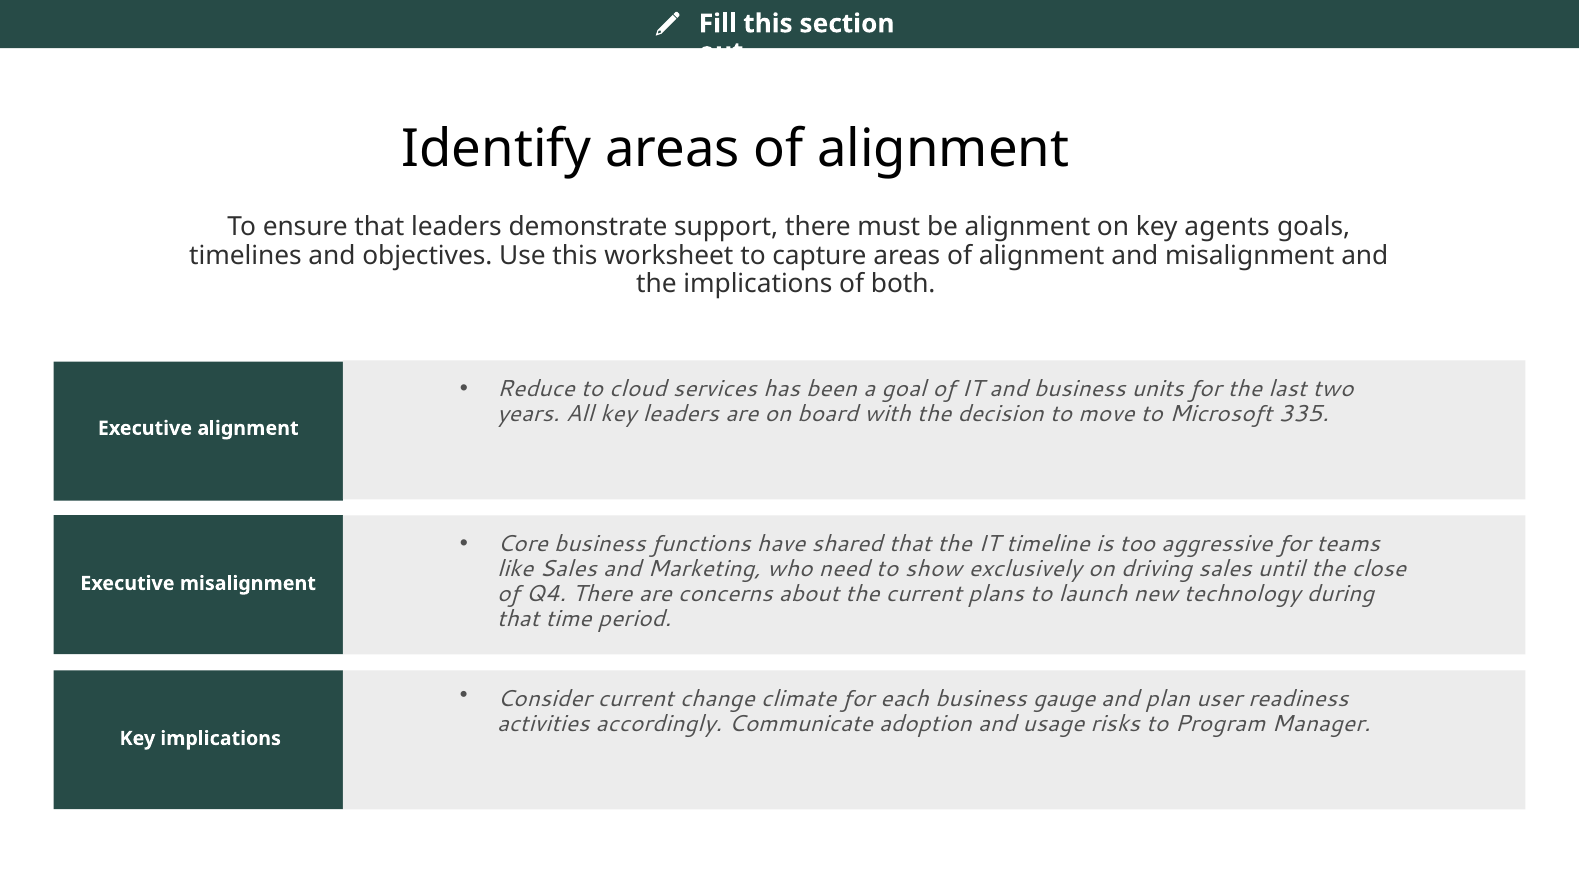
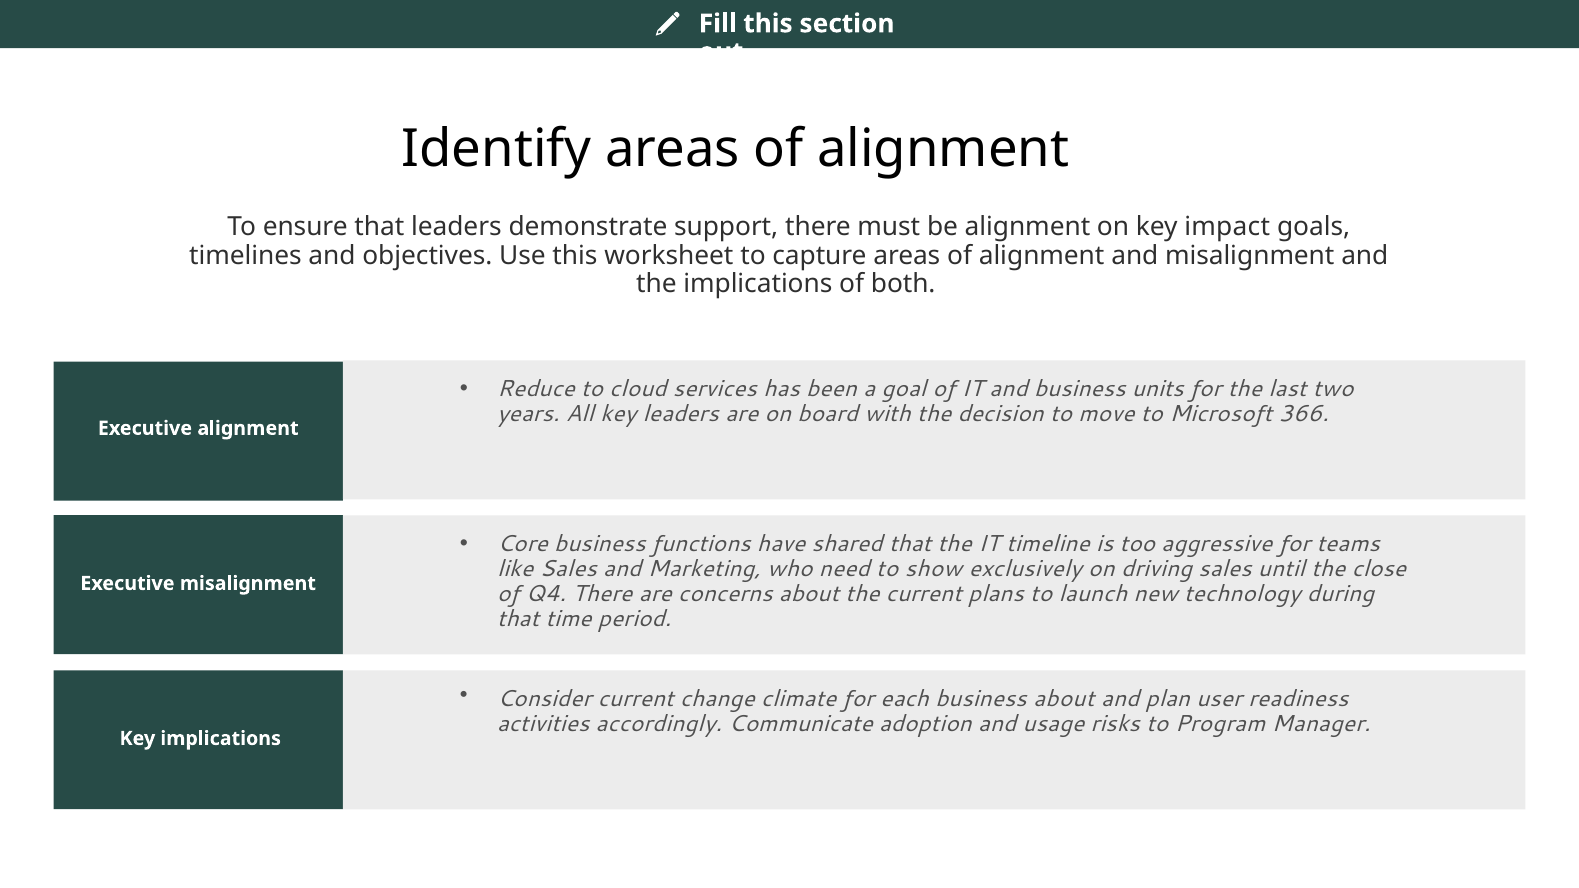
agents: agents -> impact (1227, 227)
335: 335 -> 366 (1304, 414)
business gauge: gauge -> about (1064, 699)
